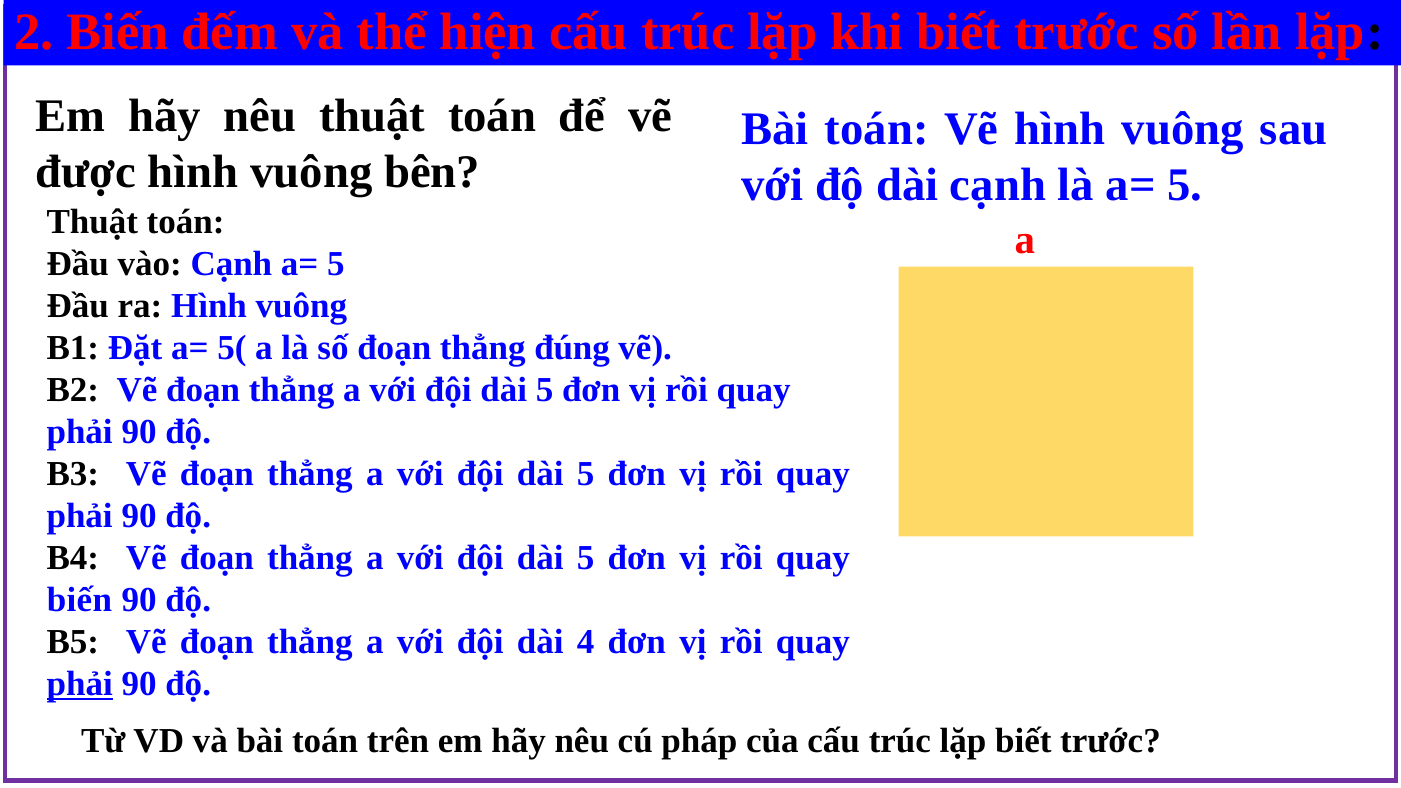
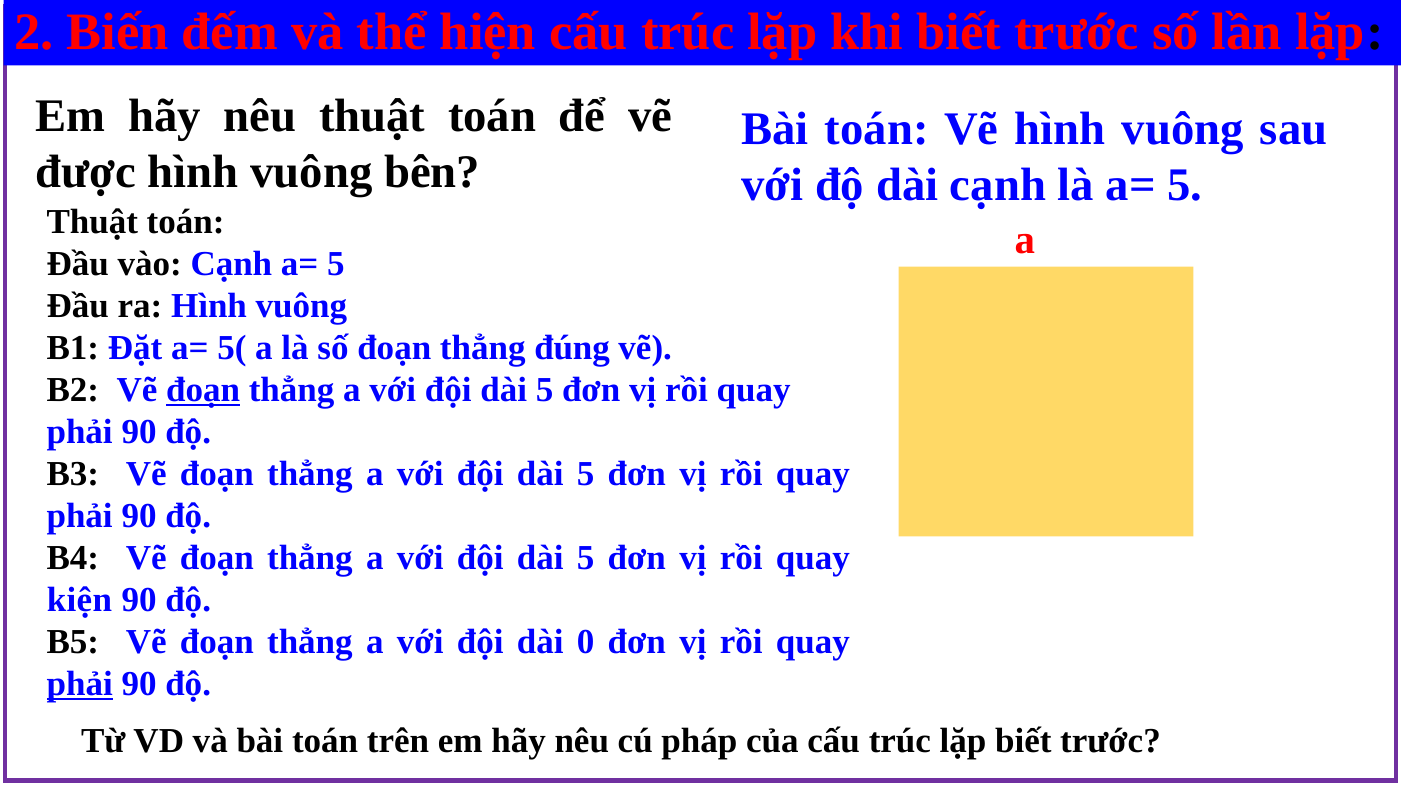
đoạn underline: none -> present (203, 390)
biến: biến -> kiện (79, 600)
4: 4 -> 0 (586, 642)
